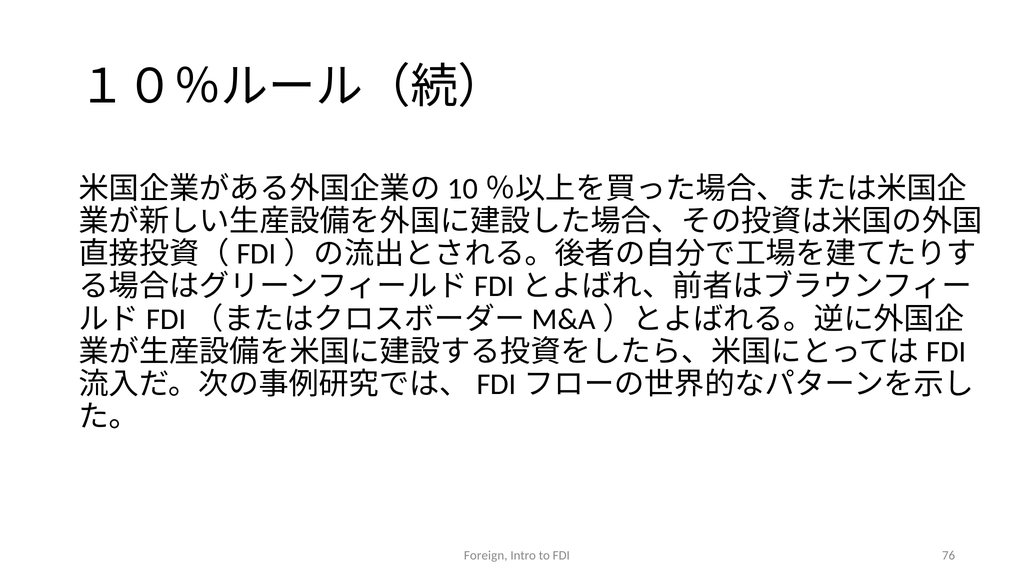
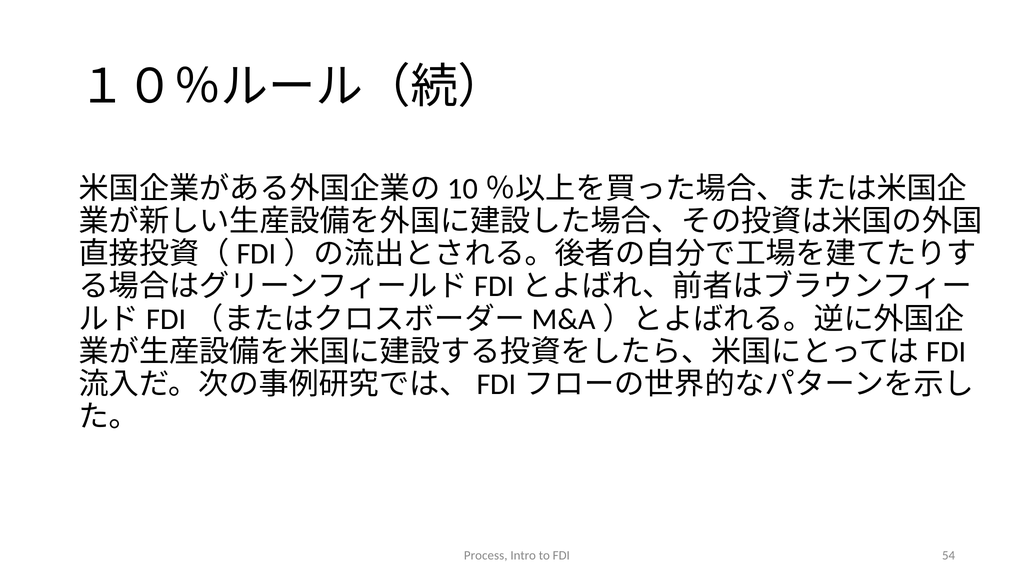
Foreign: Foreign -> Process (486, 555)
76: 76 -> 54 (949, 555)
